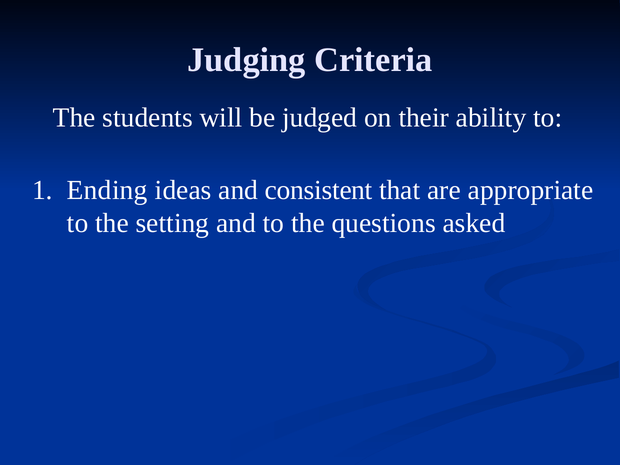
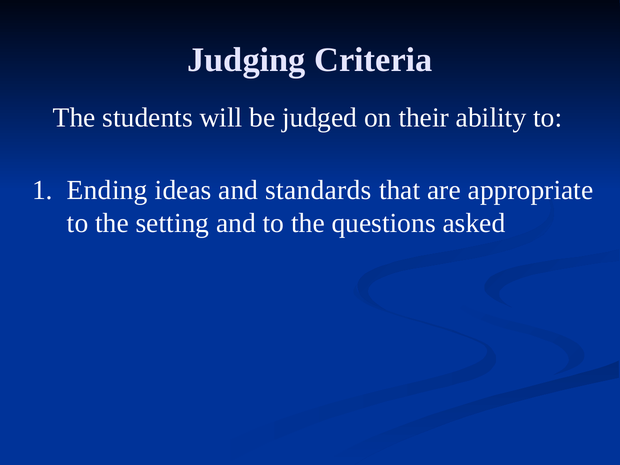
consistent: consistent -> standards (318, 190)
